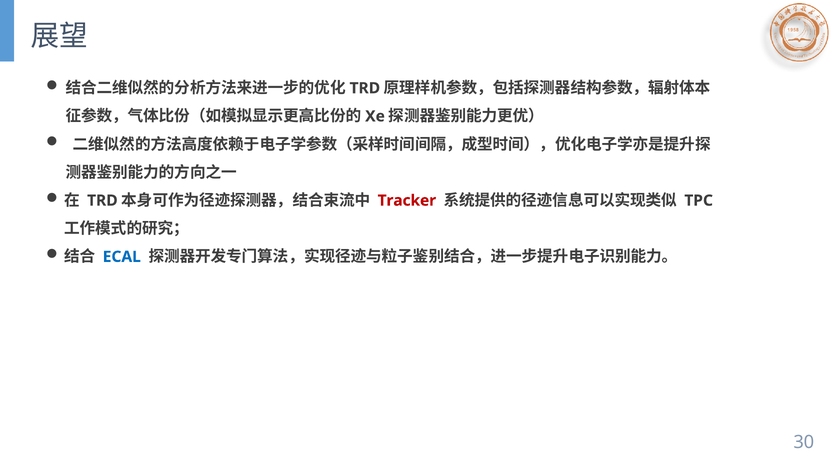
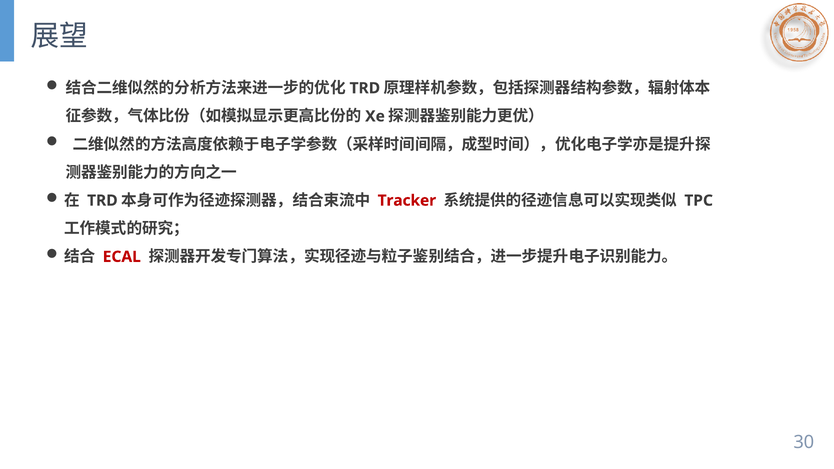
ECAL colour: blue -> red (122, 257)
